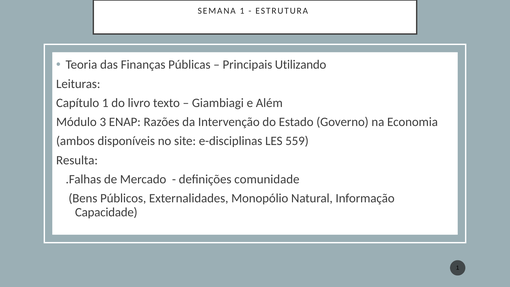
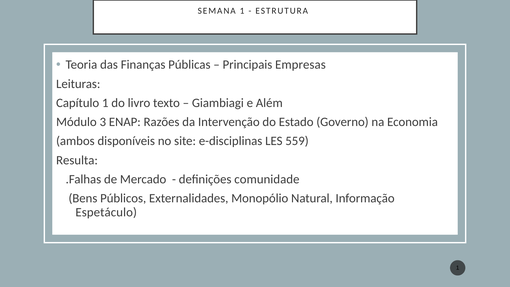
Utilizando: Utilizando -> Empresas (300, 65)
Capacidade: Capacidade -> Espetáculo (106, 212)
